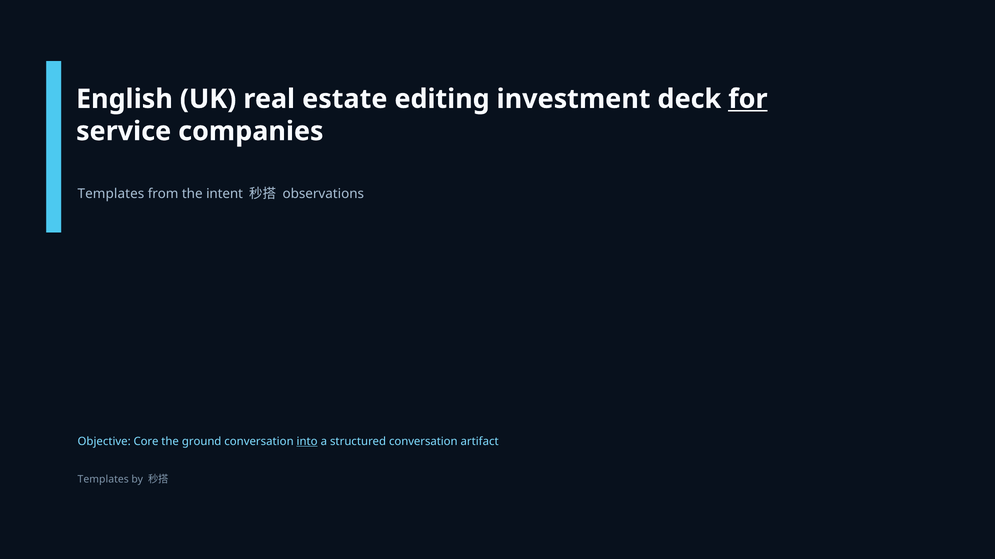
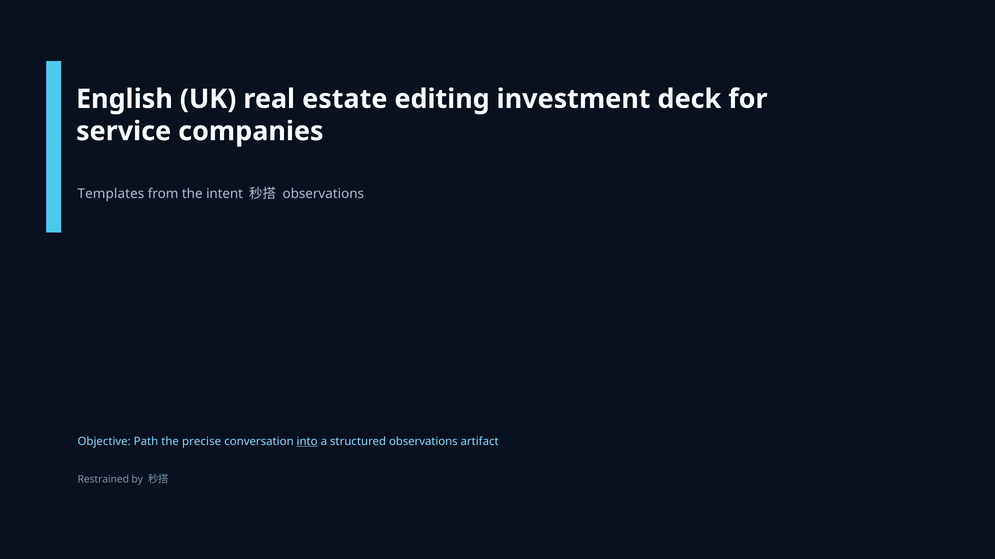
for underline: present -> none (748, 99)
Core: Core -> Path (146, 442)
ground: ground -> precise (202, 442)
structured conversation: conversation -> observations (423, 442)
Templates: Templates -> Restrained (103, 480)
